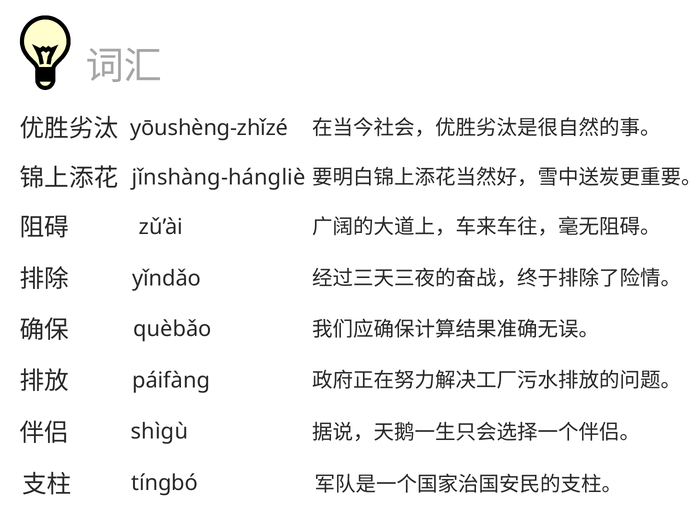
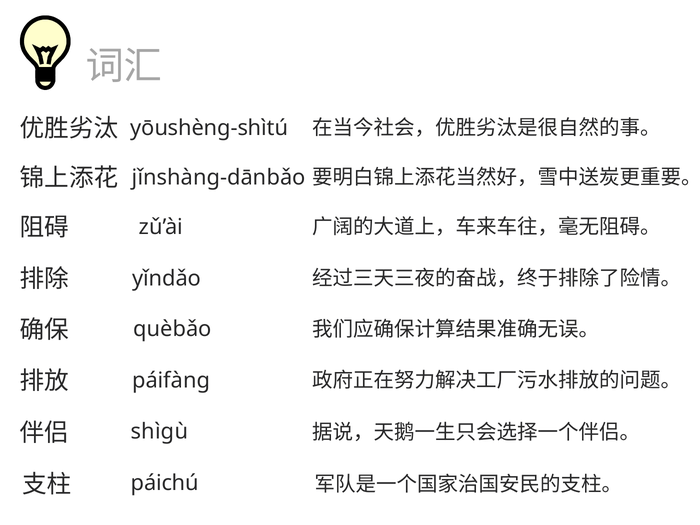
yōushèng-zhǐzé: yōushèng-zhǐzé -> yōushèng-shìtú (209, 128)
jǐnshàng-hángliè: jǐnshàng-hángliè -> jǐnshàng-dānbǎo (219, 178)
tíngbó: tíngbó -> páichú (165, 483)
